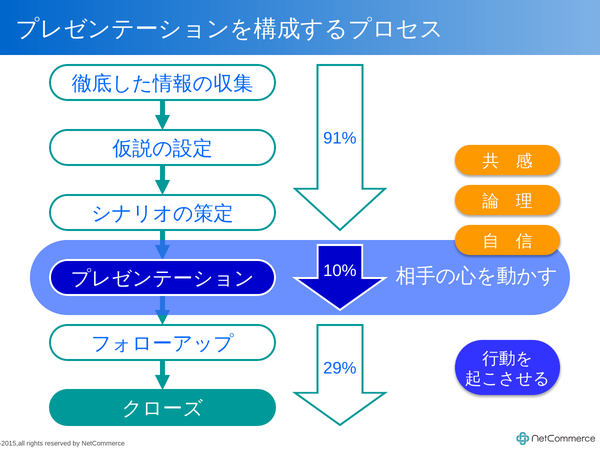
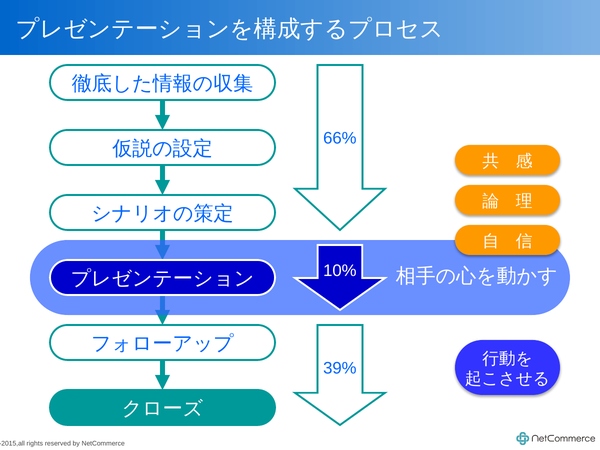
91%: 91% -> 66% (340, 138)
29%: 29% -> 39% (340, 368)
